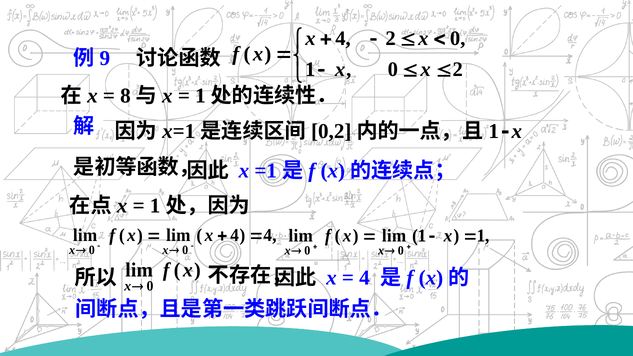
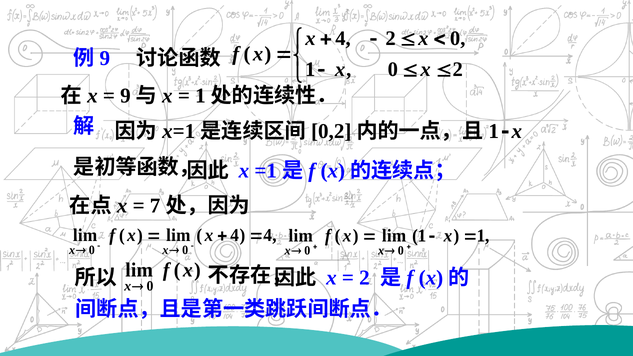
8: 8 -> 9 (125, 96)
1: 1 -> 7 (155, 206)
4: 4 -> 2 (365, 278)
